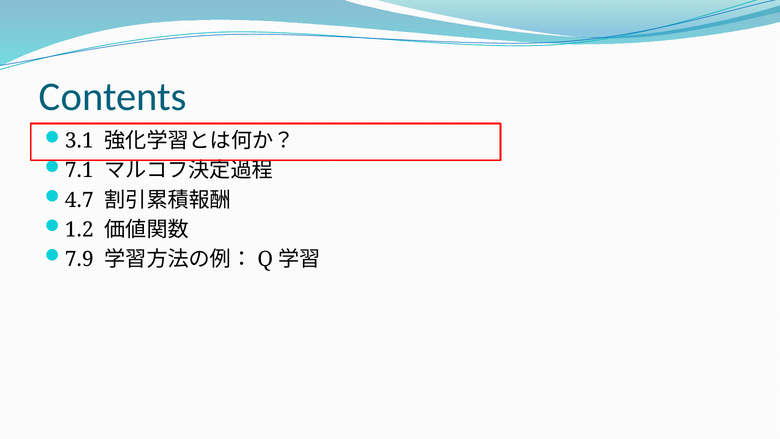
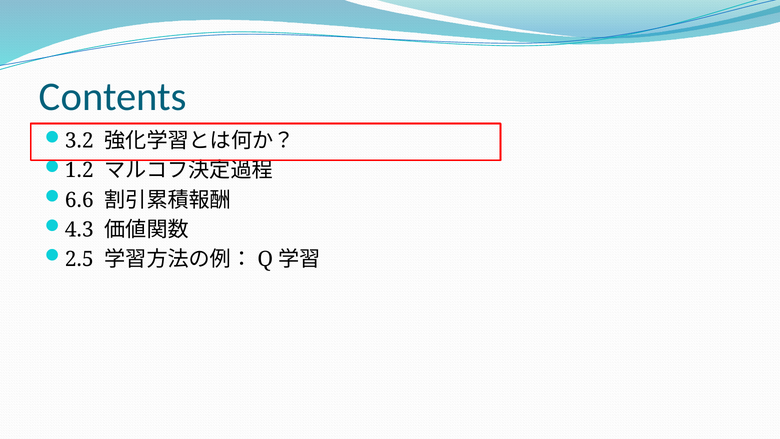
3.1: 3.1 -> 3.2 (79, 141)
7.1: 7.1 -> 1.2 (79, 170)
4.7: 4.7 -> 6.6 (79, 200)
1.2: 1.2 -> 4.3 (79, 229)
7.9: 7.9 -> 2.5 (79, 259)
